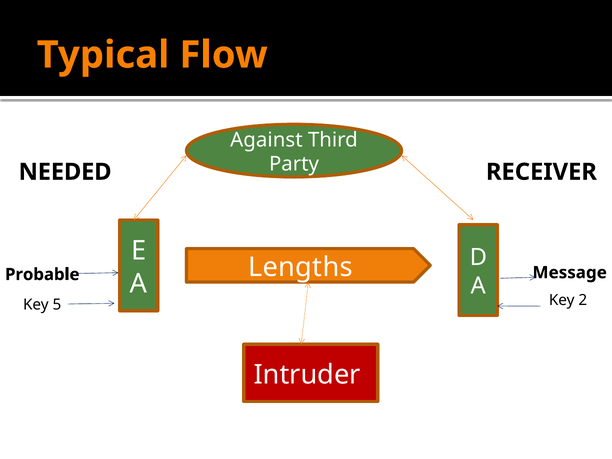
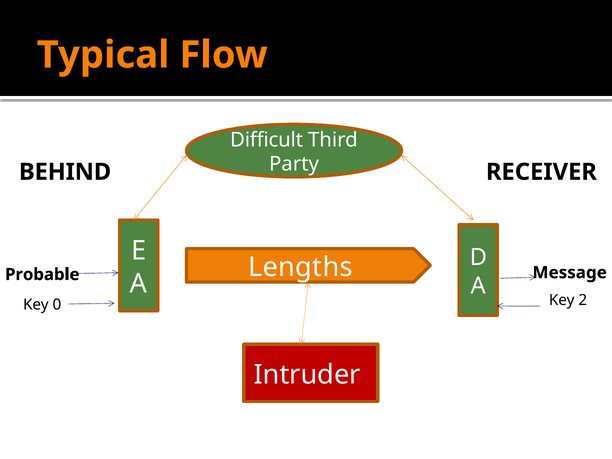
Against: Against -> Difficult (267, 140)
NEEDED: NEEDED -> BEHIND (65, 172)
5: 5 -> 0 (57, 305)
